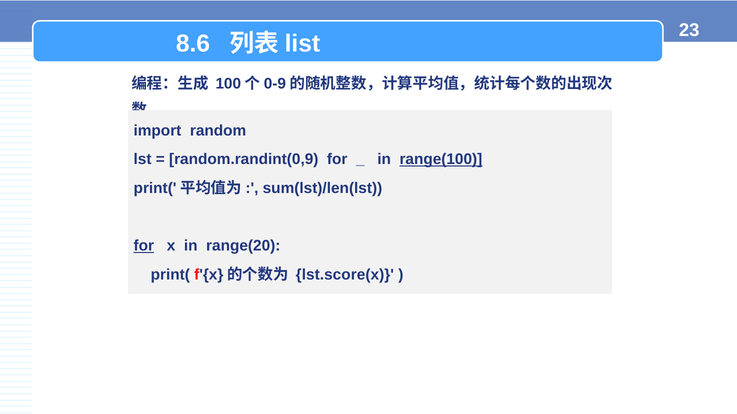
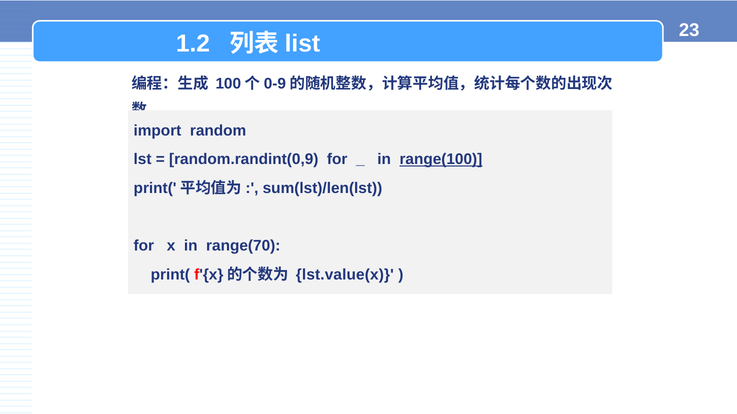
8.6: 8.6 -> 1.2 (193, 44)
for underline: present -> none (144, 246)
range(20: range(20 -> range(70 (243, 246)
lst.score(x: lst.score(x -> lst.value(x (345, 275)
